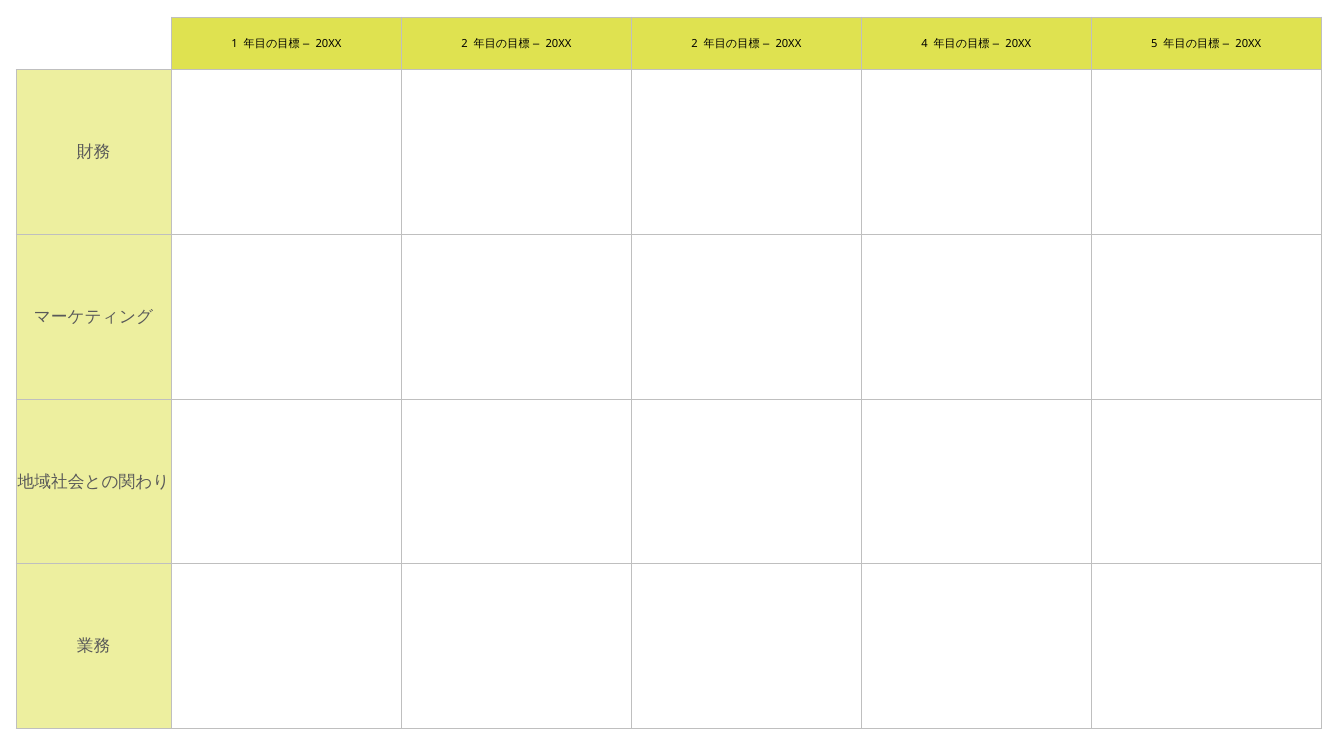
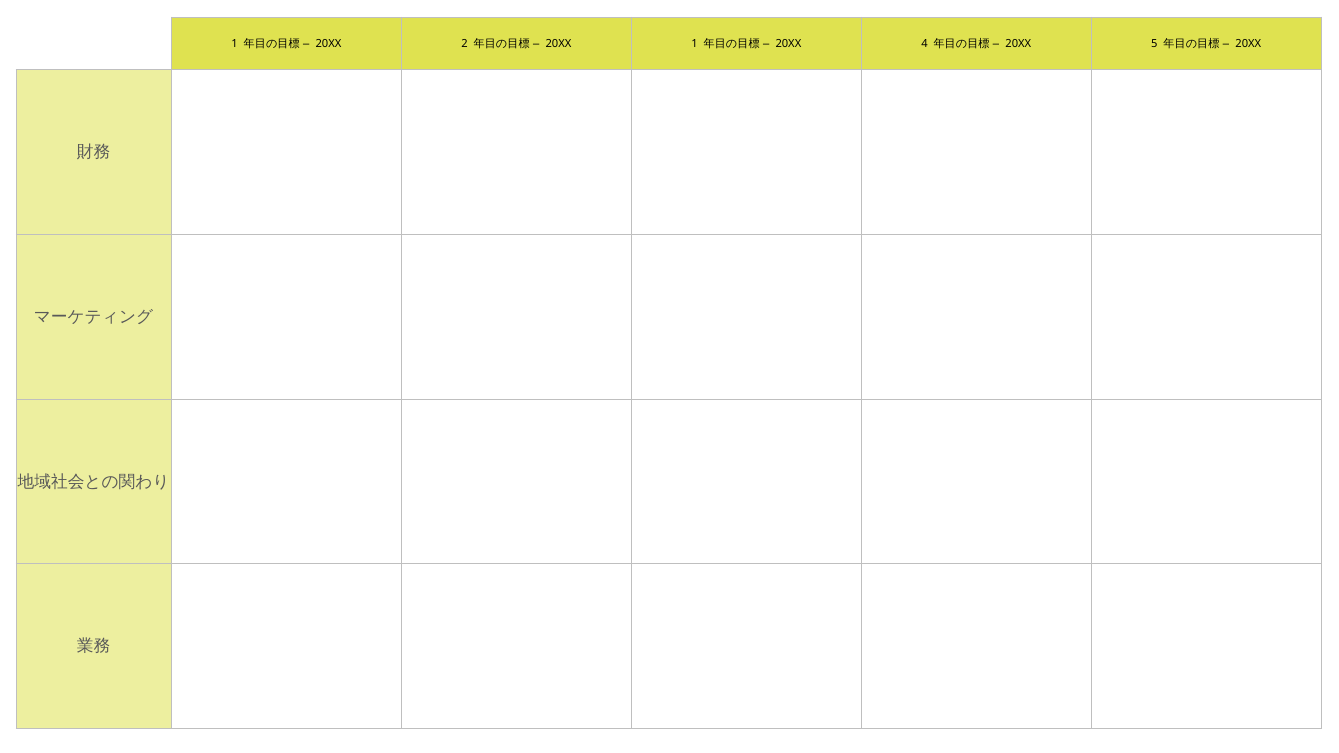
2: 2 -> 1 (694, 44)
